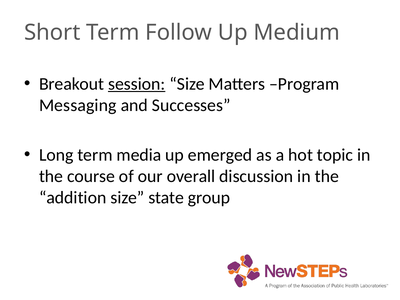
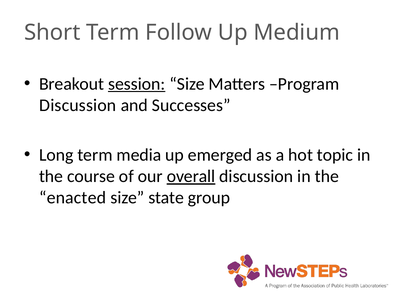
Messaging: Messaging -> Discussion (78, 105)
overall underline: none -> present (191, 176)
addition: addition -> enacted (73, 198)
